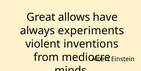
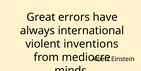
allows: allows -> errors (74, 17)
experiments: experiments -> international (91, 30)
